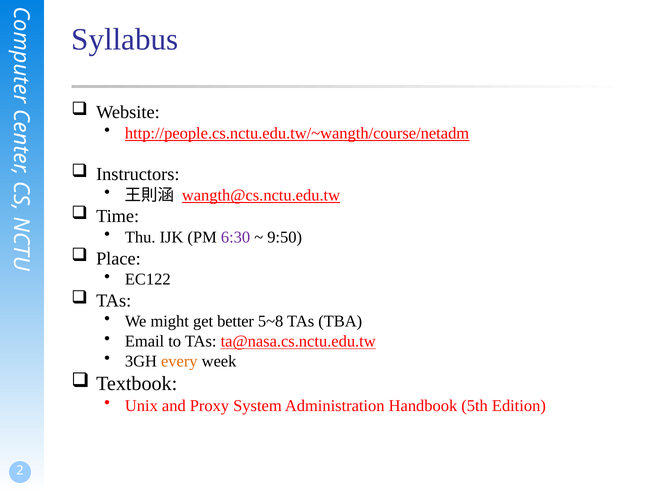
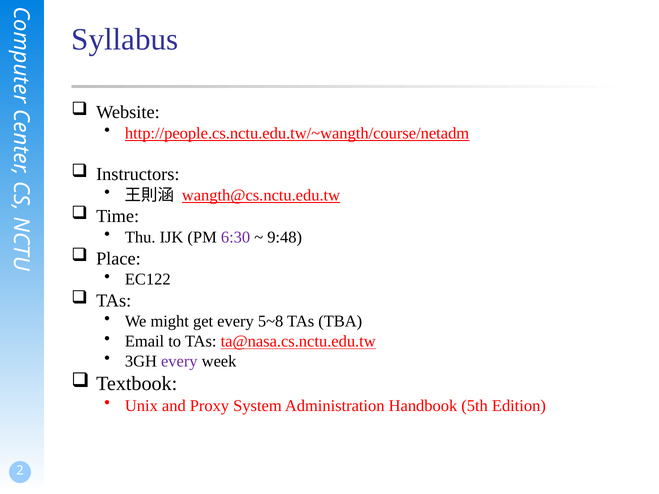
9:50: 9:50 -> 9:48 (285, 237)
get better: better -> every (236, 322)
every colour: orange -> purple (179, 362)
